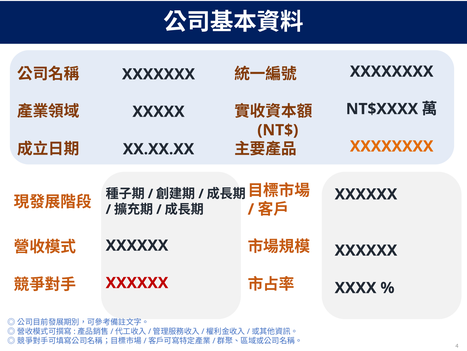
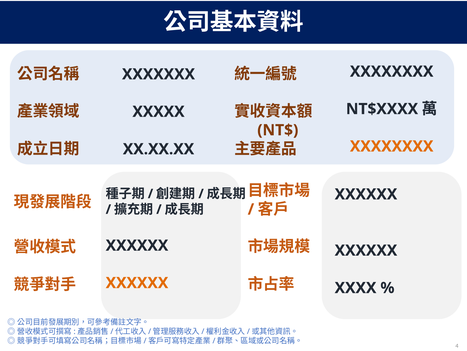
XXXXXX colour: red -> orange (137, 282)
